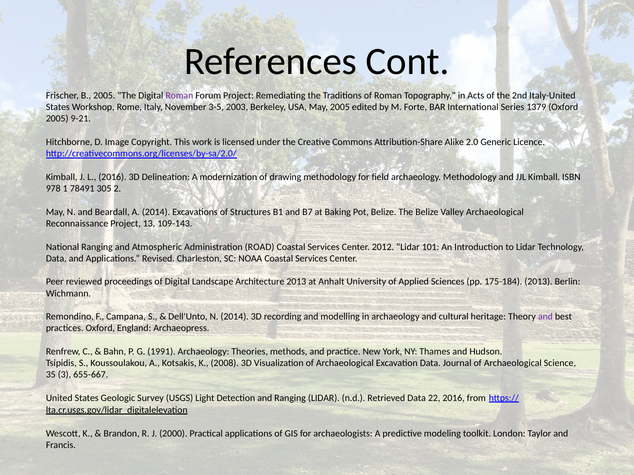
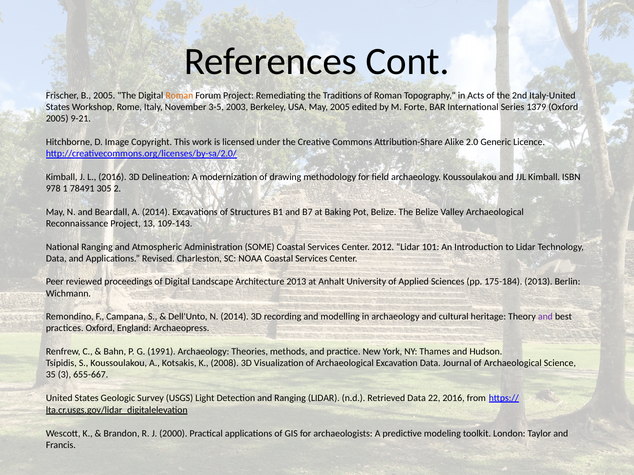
Roman colour: purple -> orange (179, 96)
archaeology Methodology: Methodology -> Koussoulakou (470, 177)
ROAD: ROAD -> SOME (260, 247)
